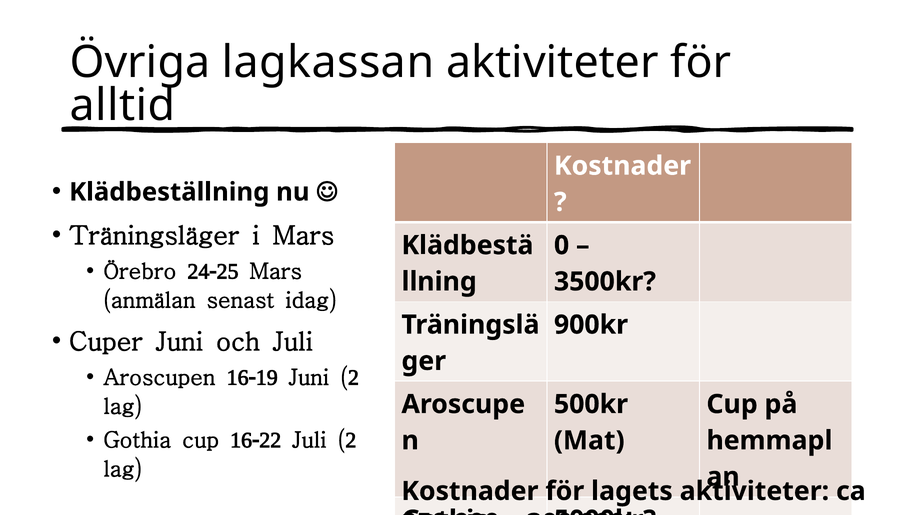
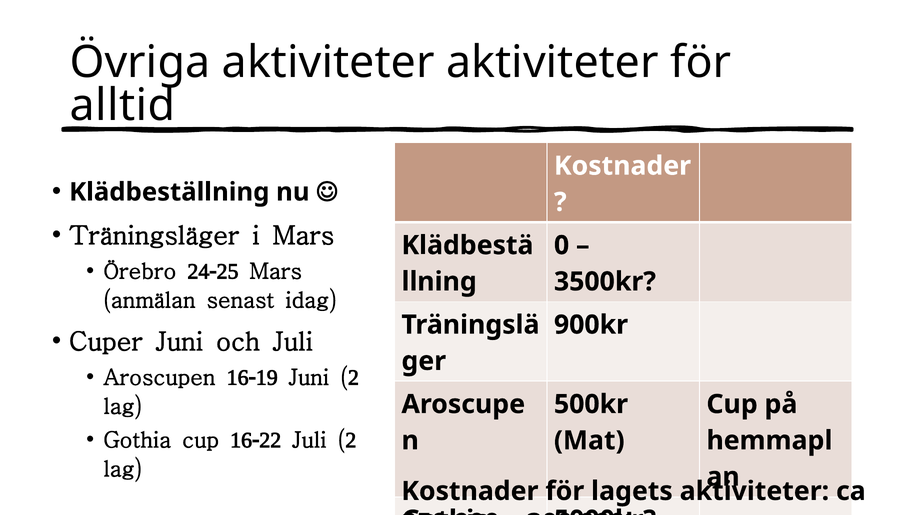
Övriga lagkassan: lagkassan -> aktiviteter (328, 62)
